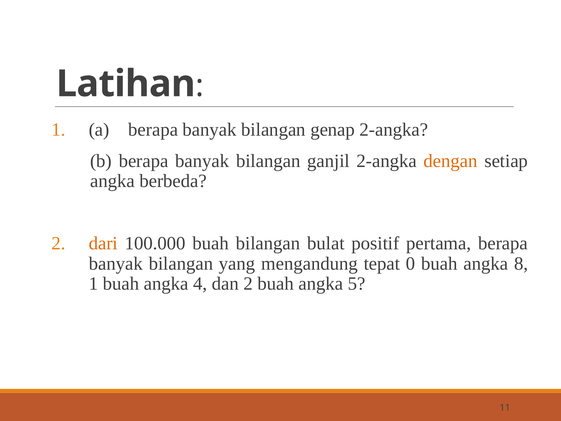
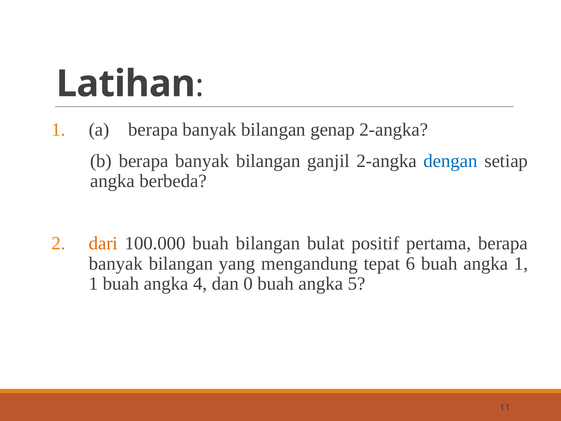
dengan colour: orange -> blue (451, 161)
0: 0 -> 6 (411, 263)
angka 8: 8 -> 1 (521, 263)
dan 2: 2 -> 0 (248, 284)
